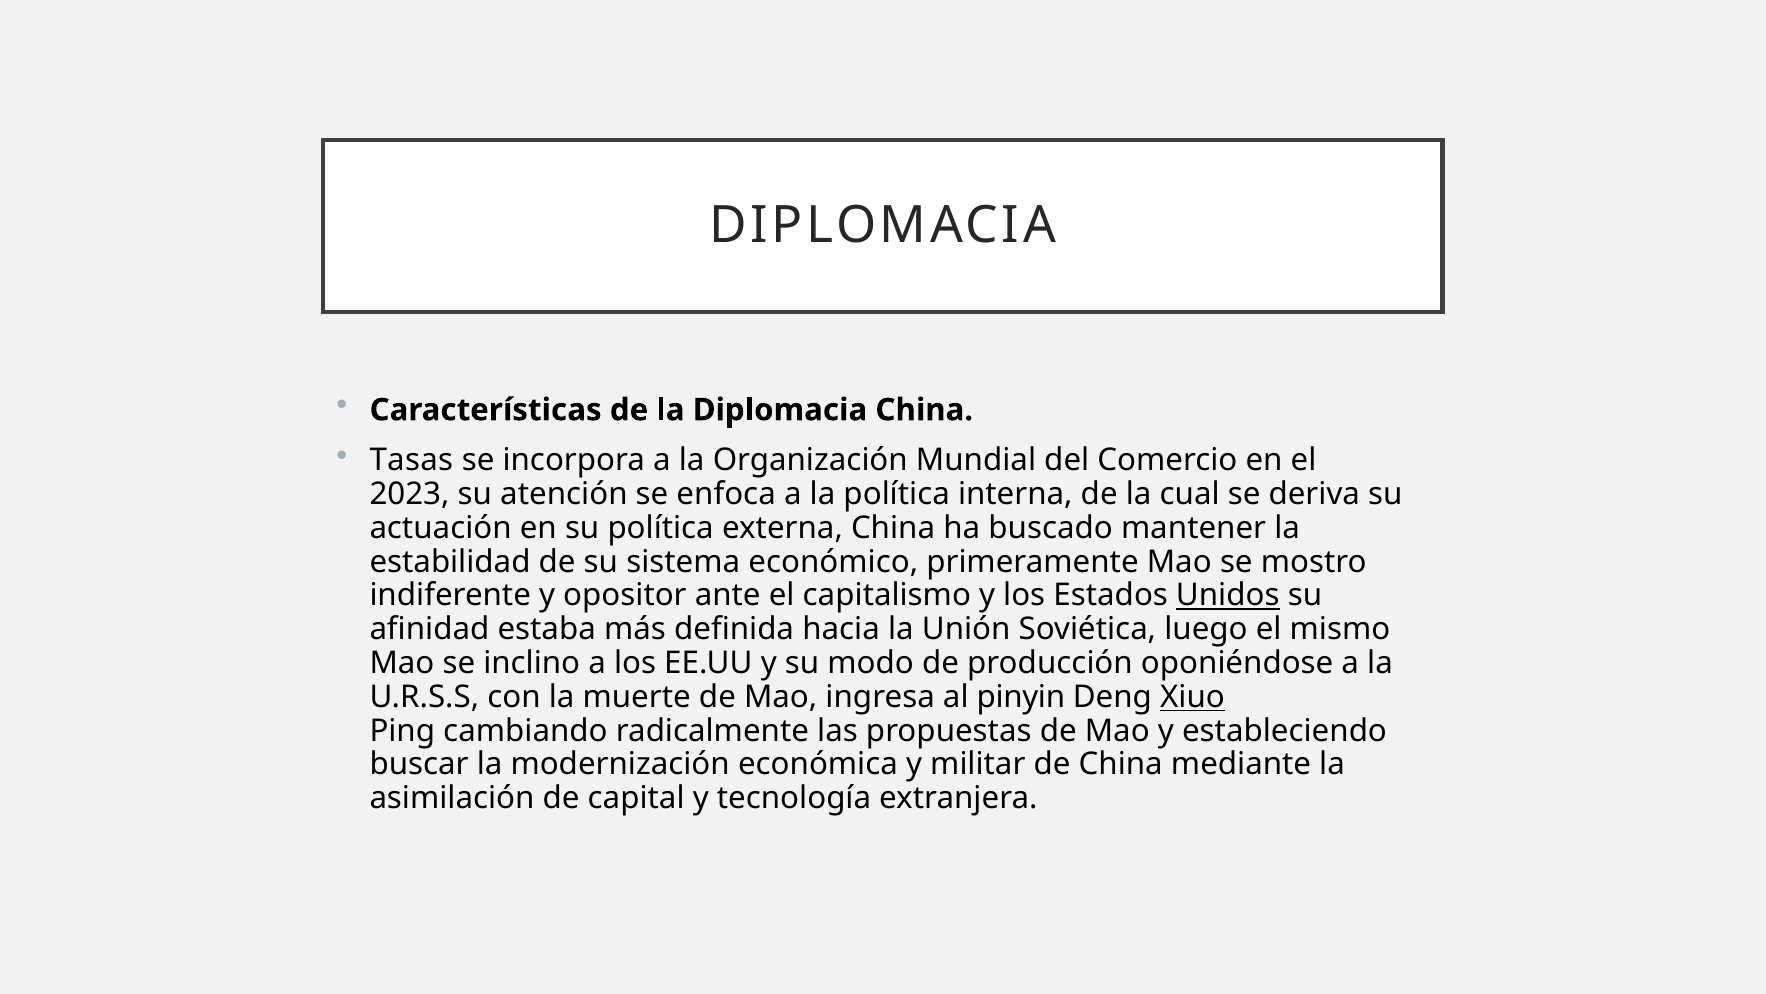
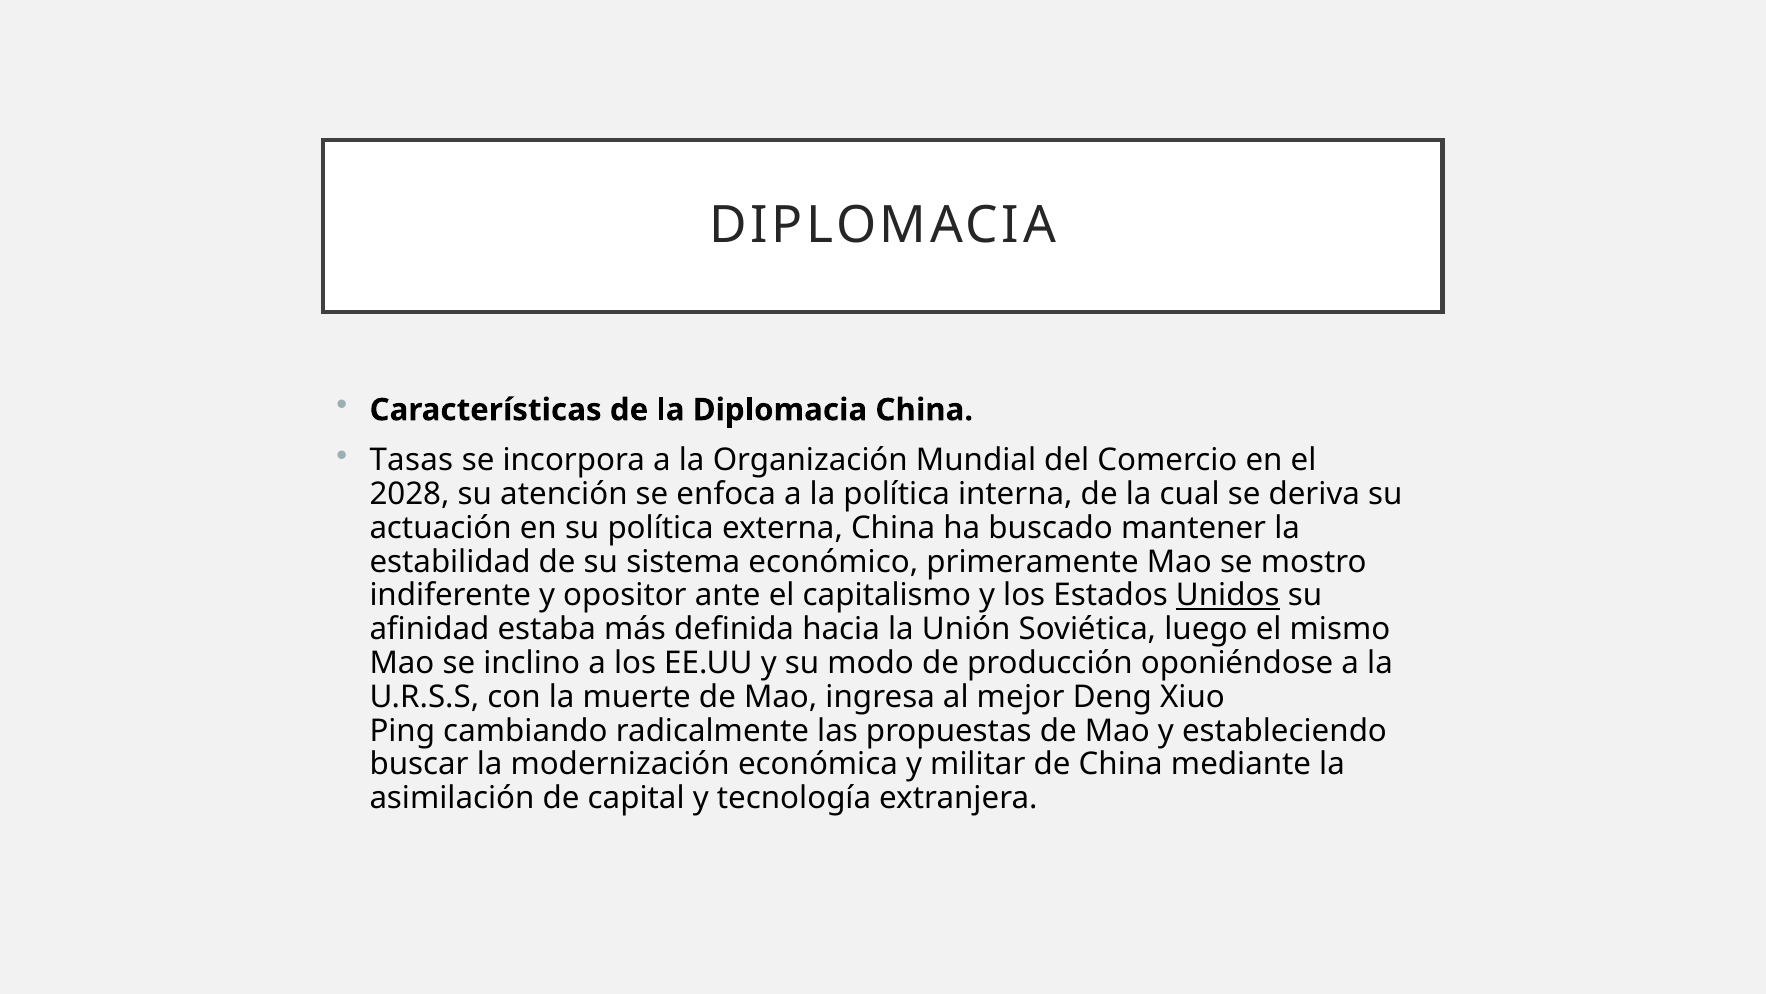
2023: 2023 -> 2028 (410, 494)
pinyin: pinyin -> mejor (1021, 697)
Xiuo underline: present -> none (1192, 697)
